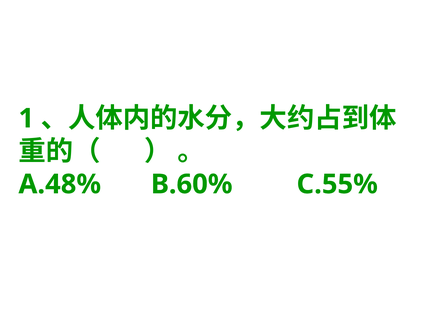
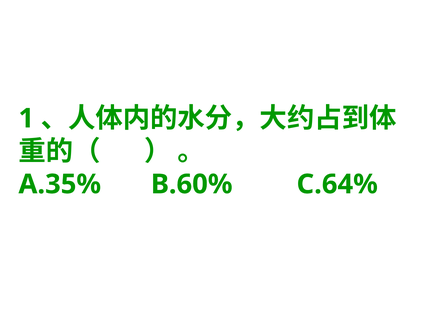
A.48%: A.48% -> A.35% (60, 184)
C.55%: C.55% -> C.64% (337, 184)
